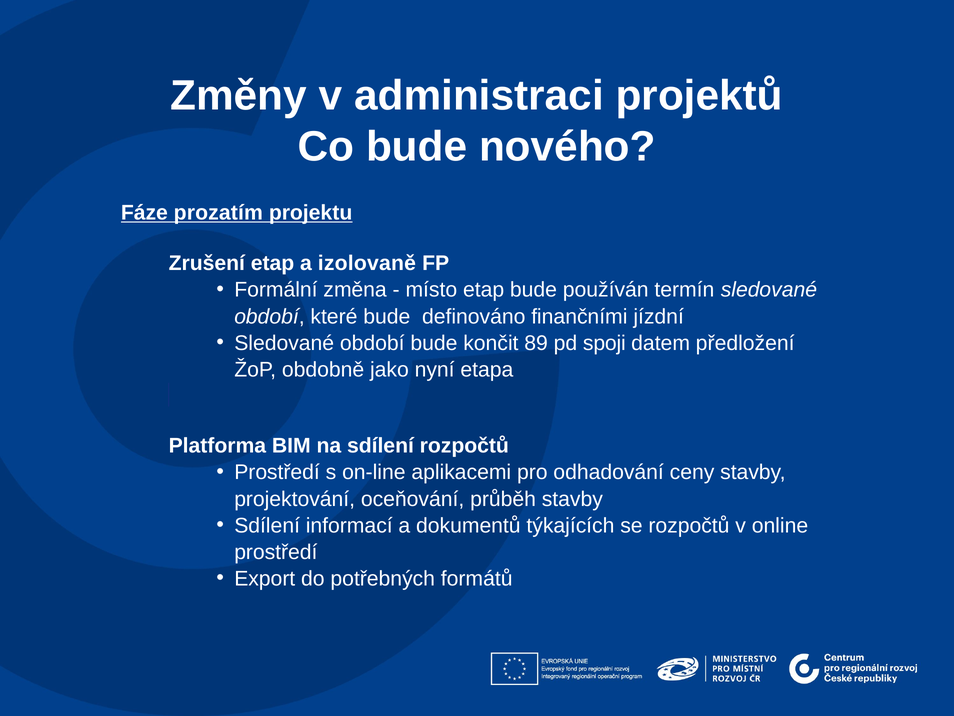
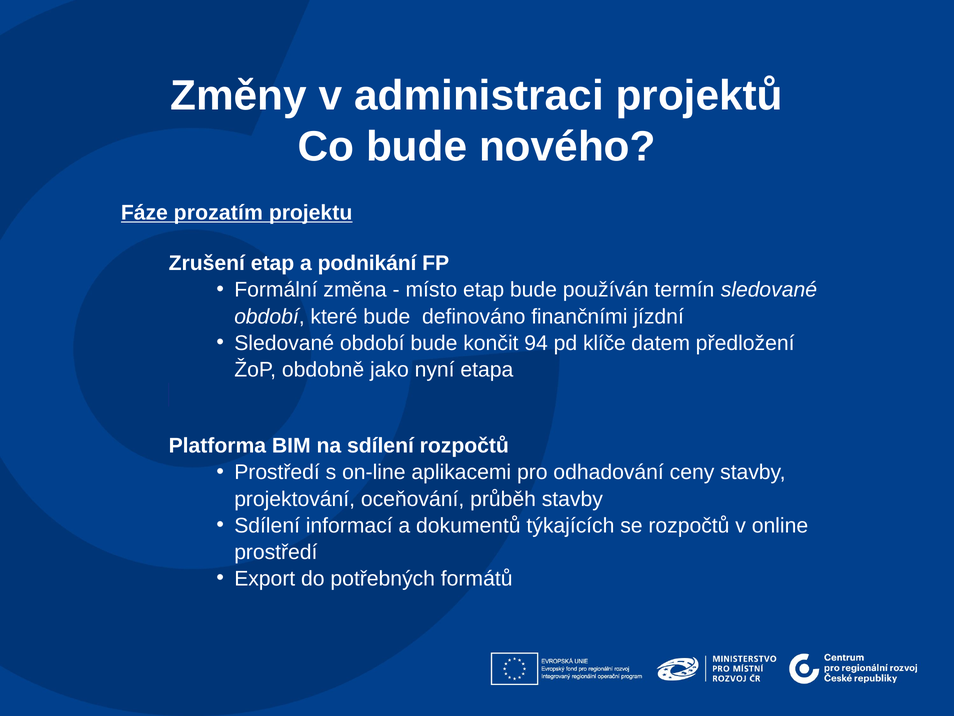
izolovaně: izolovaně -> podnikání (367, 263)
89: 89 -> 94 (536, 343)
spoji: spoji -> klíče (604, 343)
